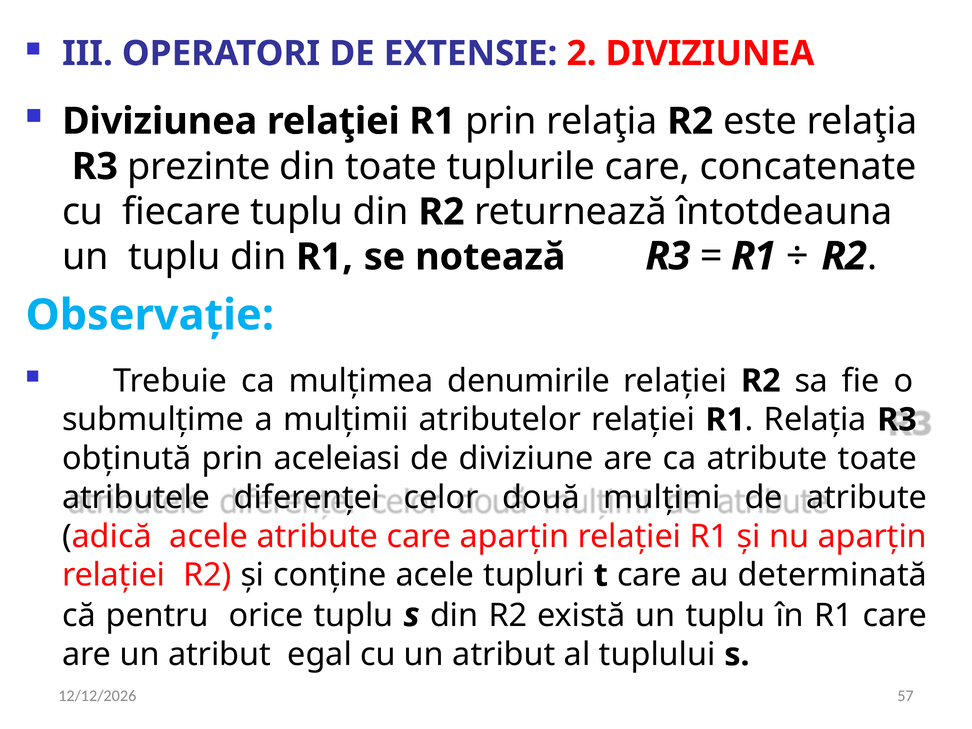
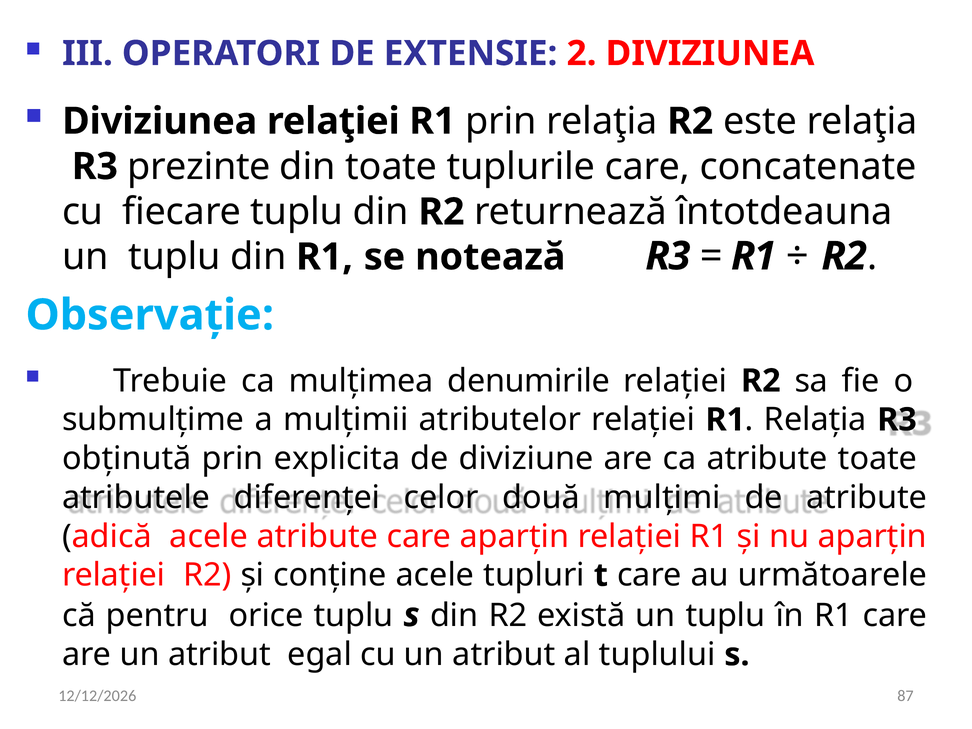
aceleiasi: aceleiasi -> explicita (337, 459)
determinată: determinată -> următoarele (833, 575)
57: 57 -> 87 (905, 696)
